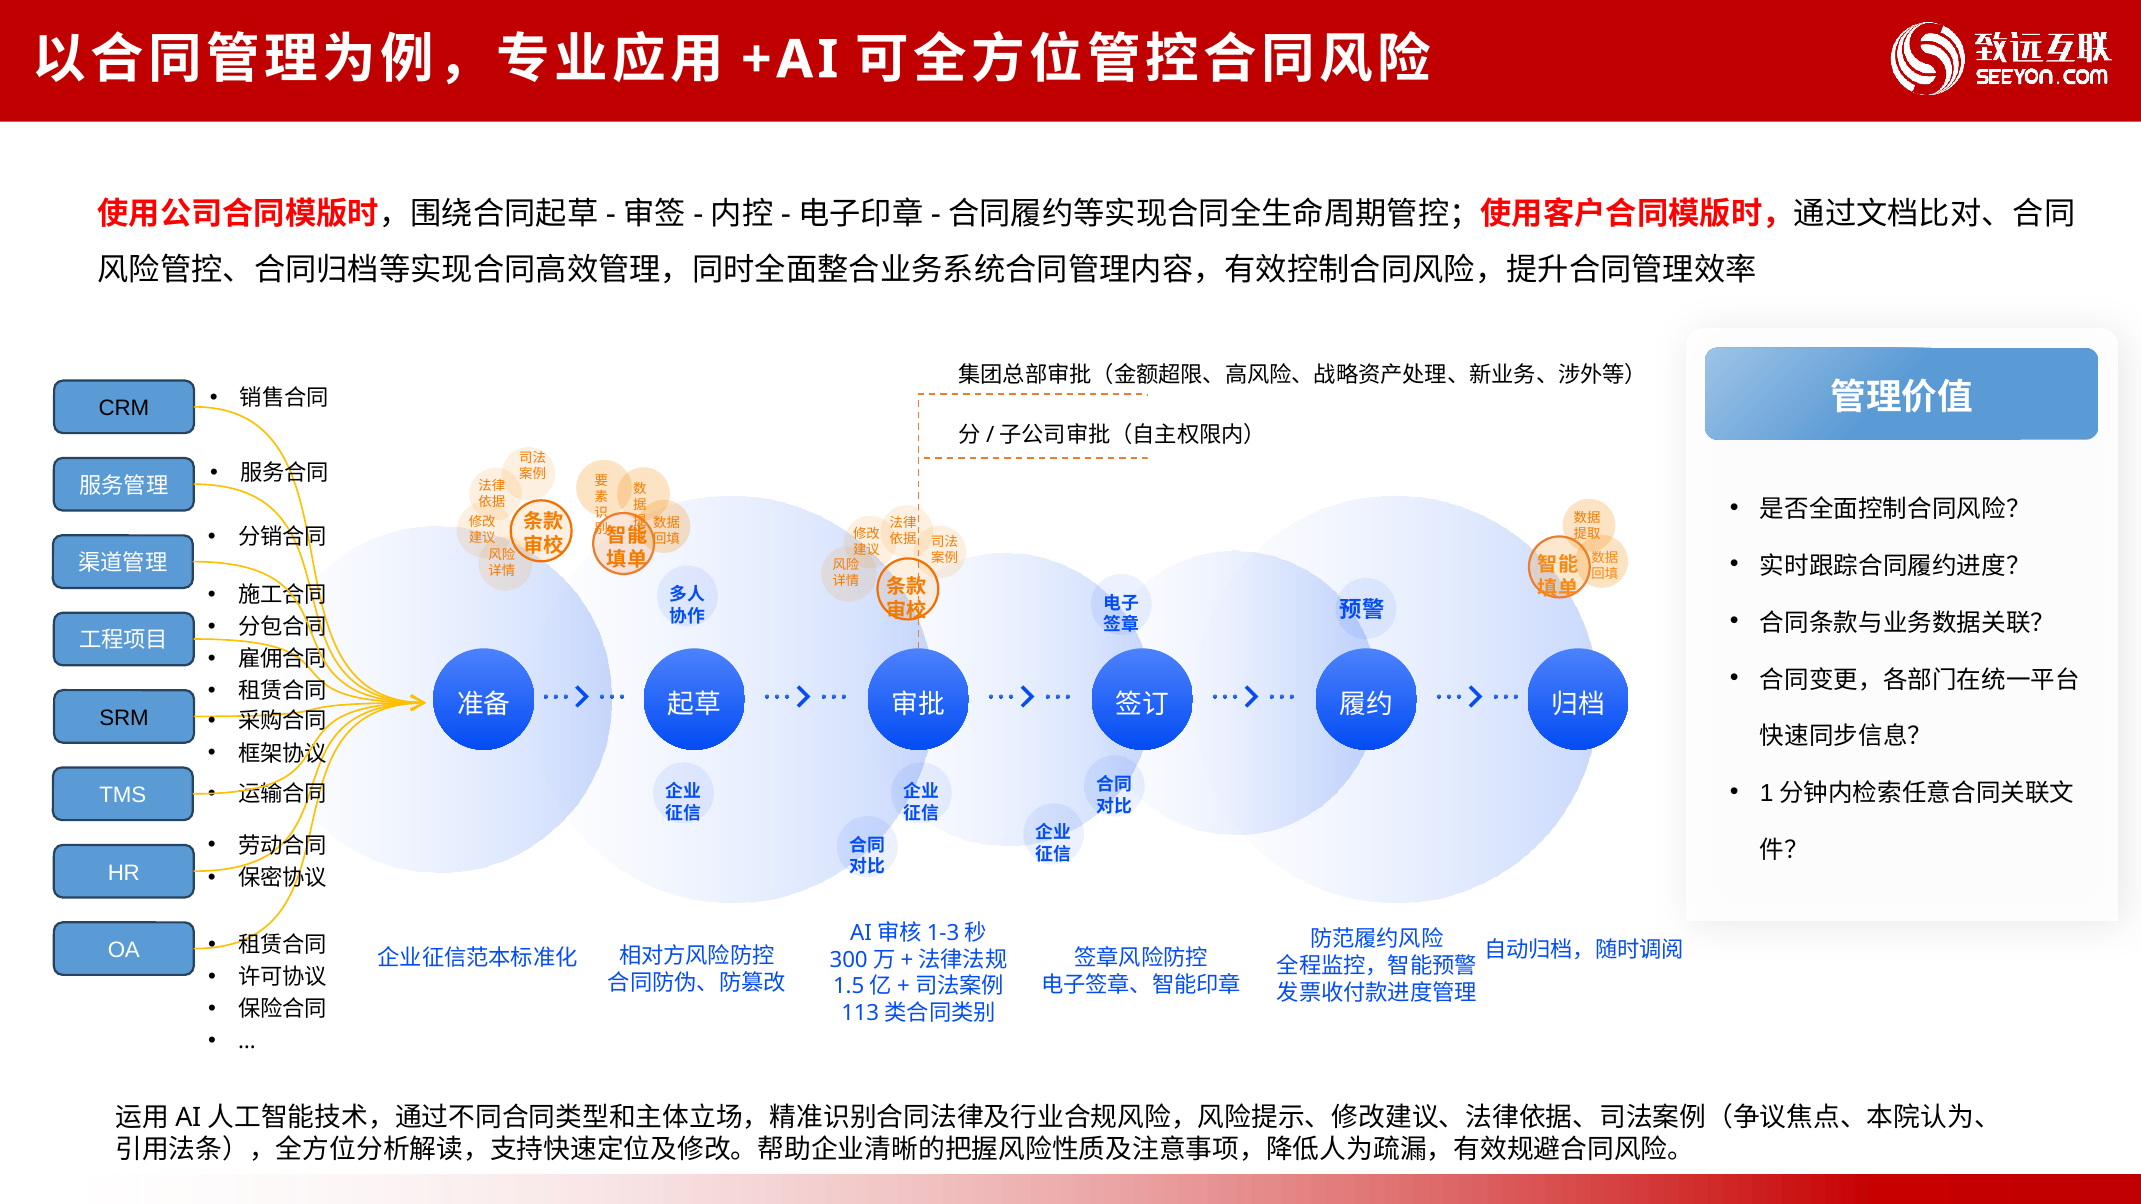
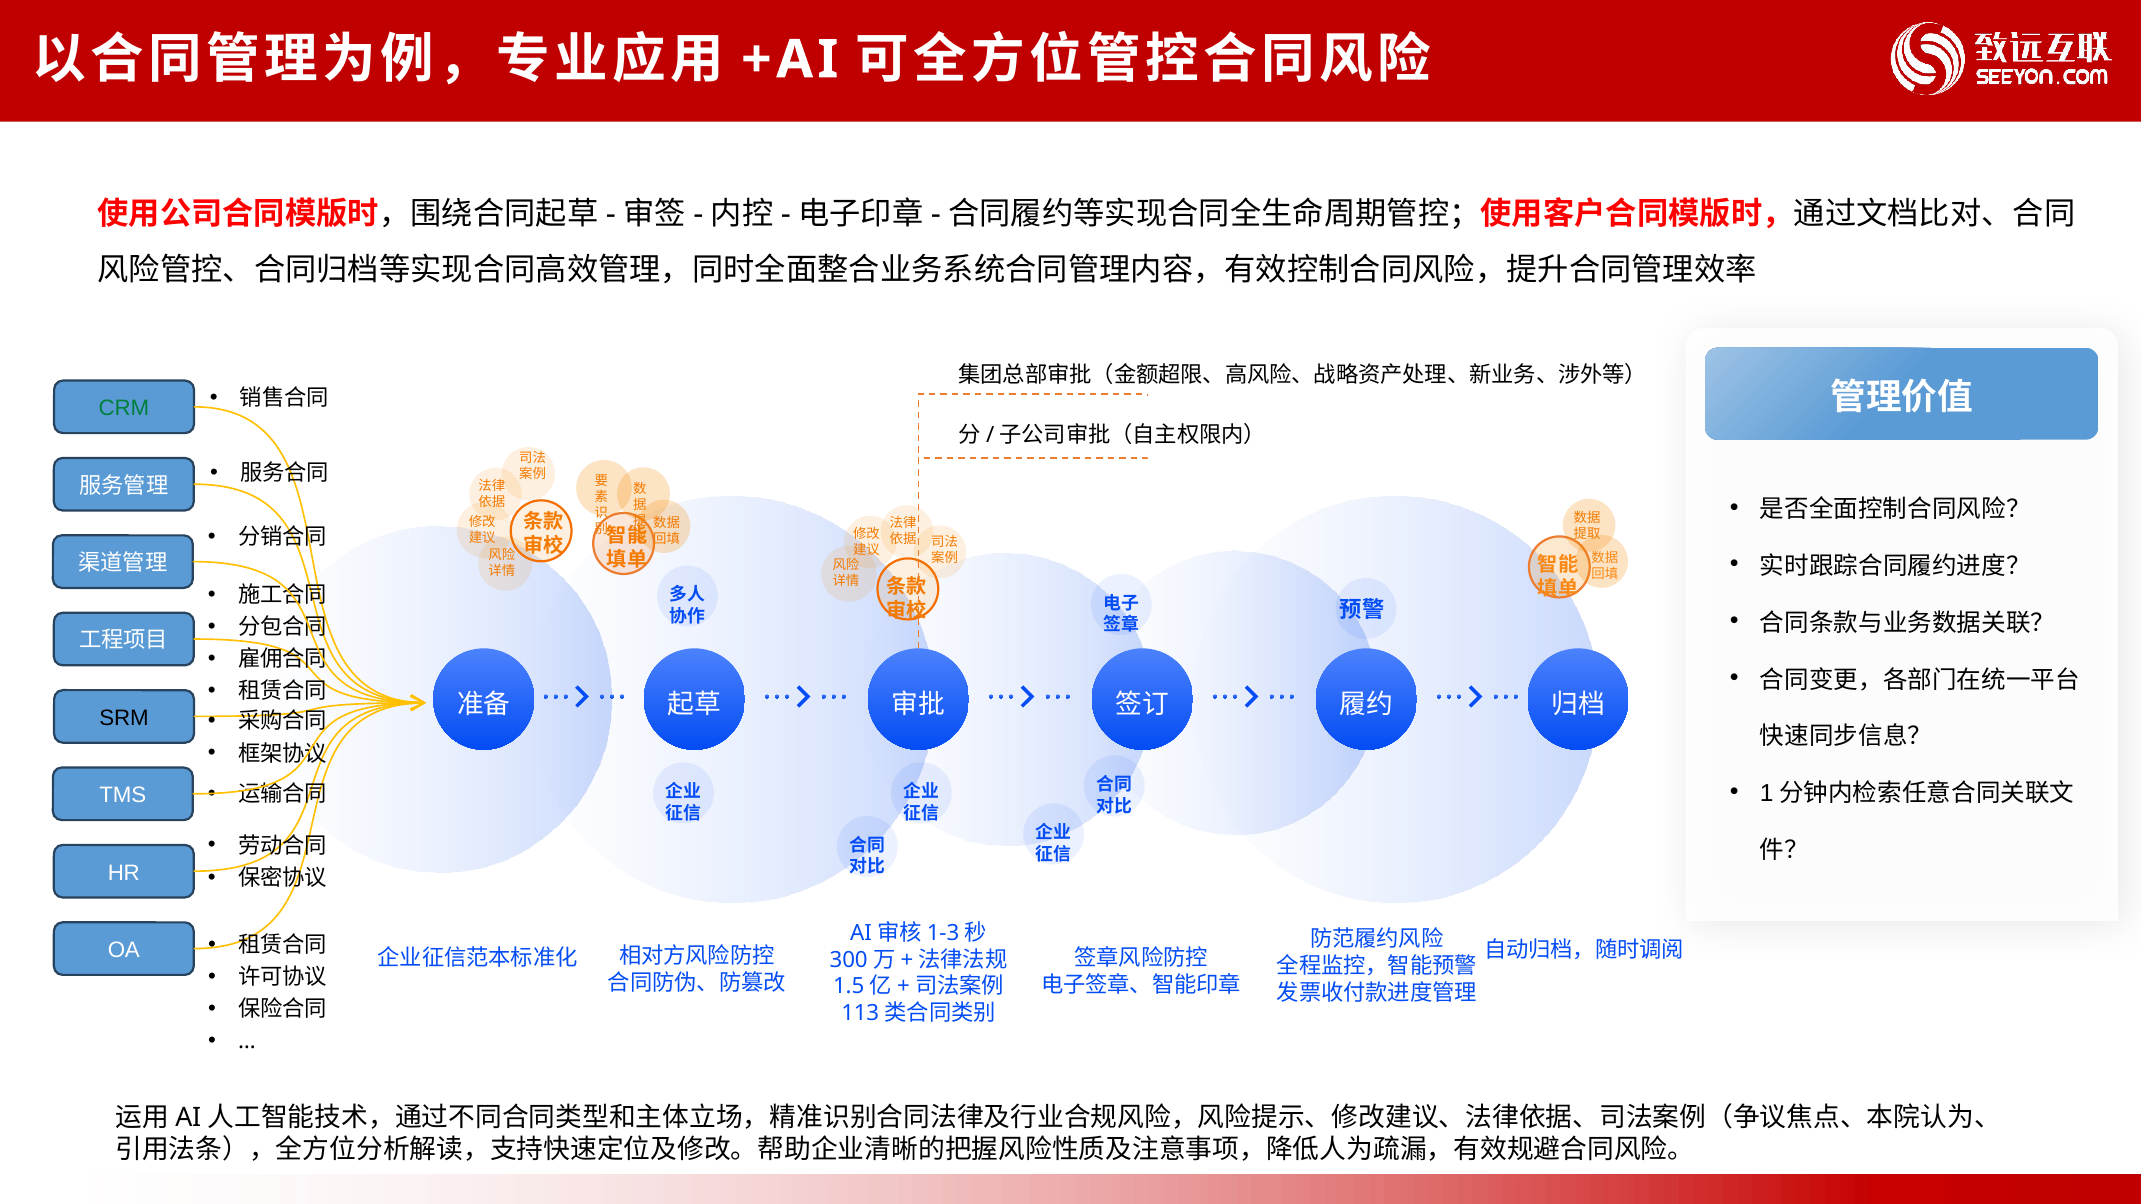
CRM colour: black -> green (124, 408)
